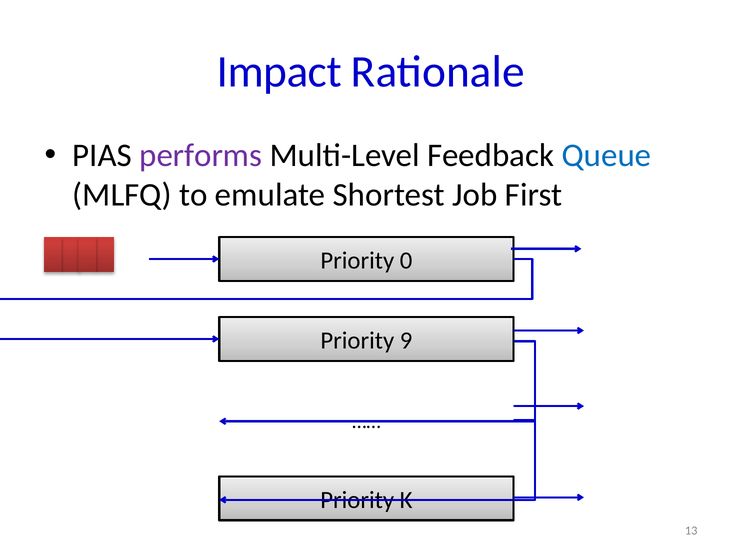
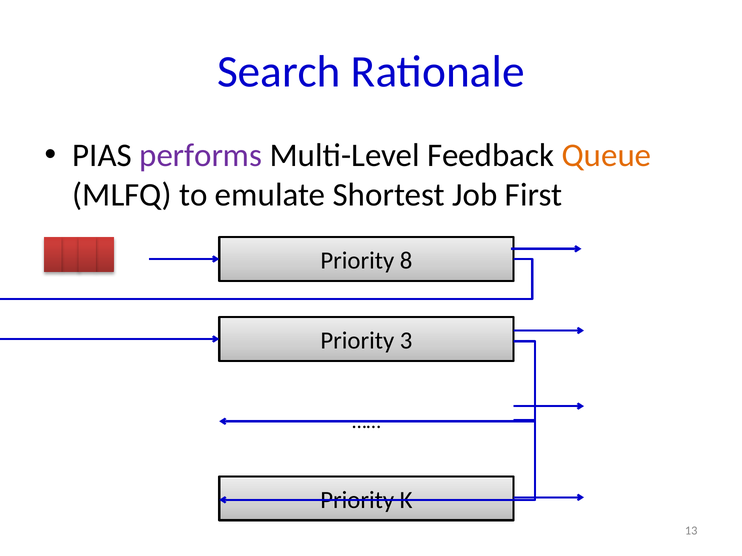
Impact: Impact -> Search (279, 72)
Queue colour: blue -> orange (606, 156)
0: 0 -> 8 (406, 261)
9: 9 -> 3 (406, 341)
